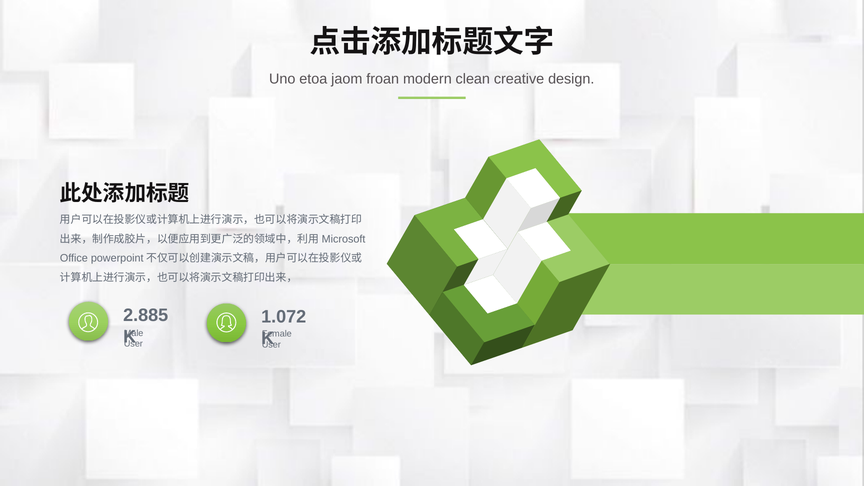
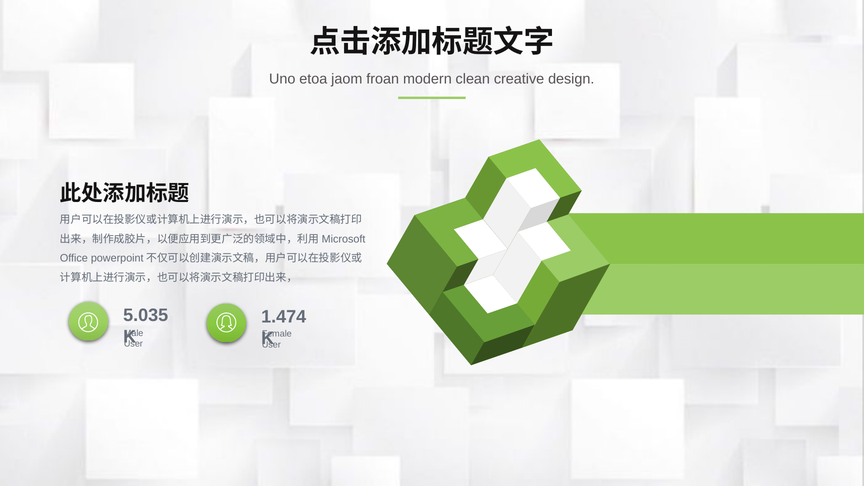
2.885: 2.885 -> 5.035 (146, 315)
1.072: 1.072 -> 1.474 (284, 317)
